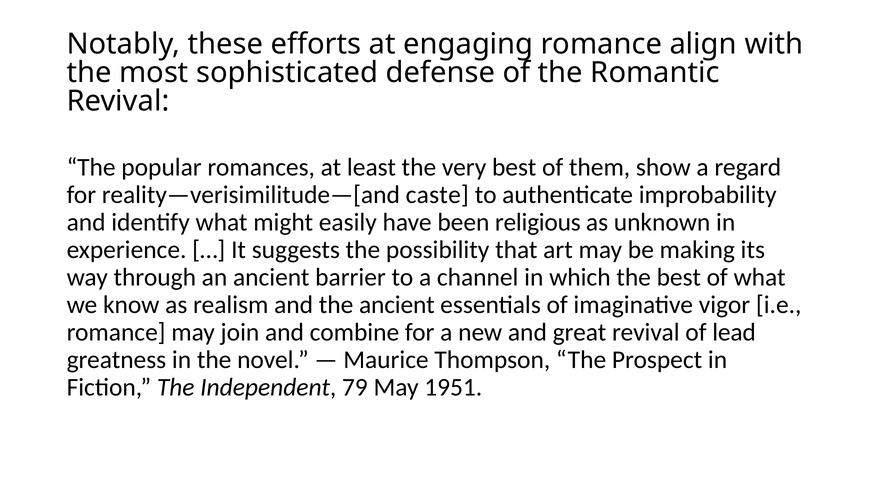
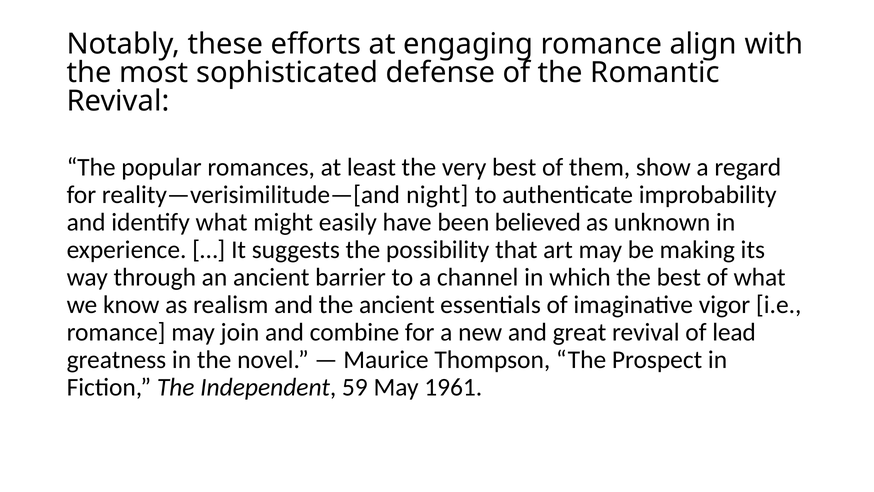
caste: caste -> night (437, 195)
religious: religious -> believed (538, 222)
79: 79 -> 59 (355, 387)
1951: 1951 -> 1961 (453, 387)
